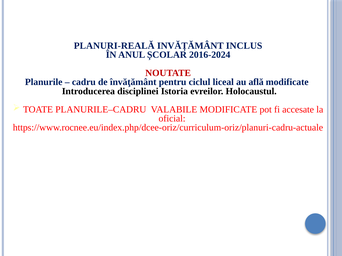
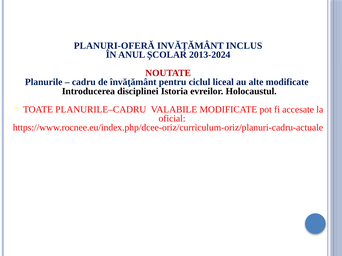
PLANURI-REALĂ: PLANURI-REALĂ -> PLANURI-OFERĂ (114, 46)
2016-2024: 2016-2024 -> 2013-2024 (210, 55)
află: află -> alte (256, 82)
